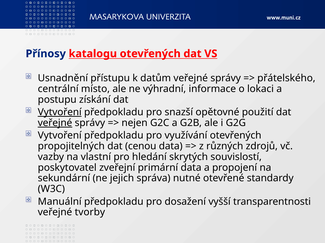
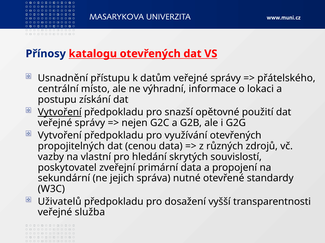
veřejné underline: present -> none (55, 123)
Manuální: Manuální -> Uživatelů (60, 202)
tvorby: tvorby -> služba (90, 213)
